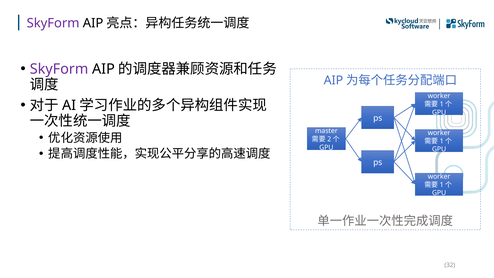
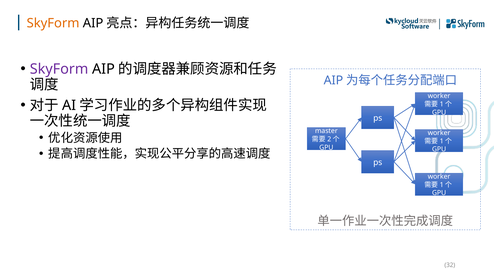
SkyForm colour: purple -> orange (53, 23)
